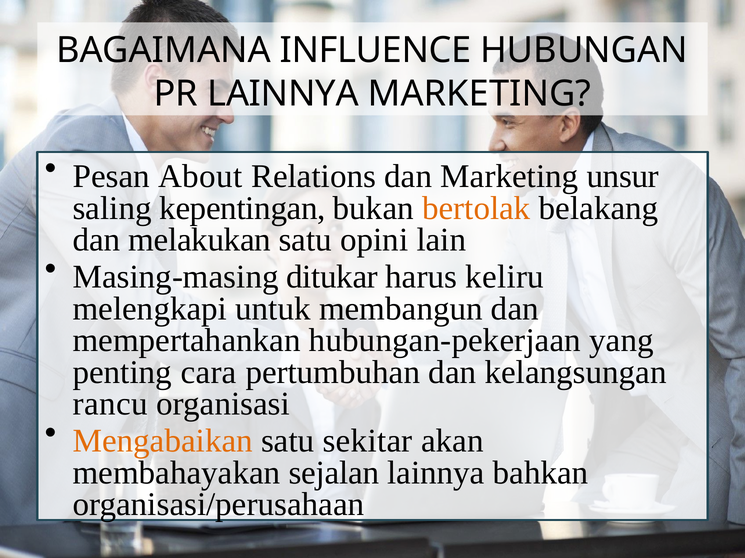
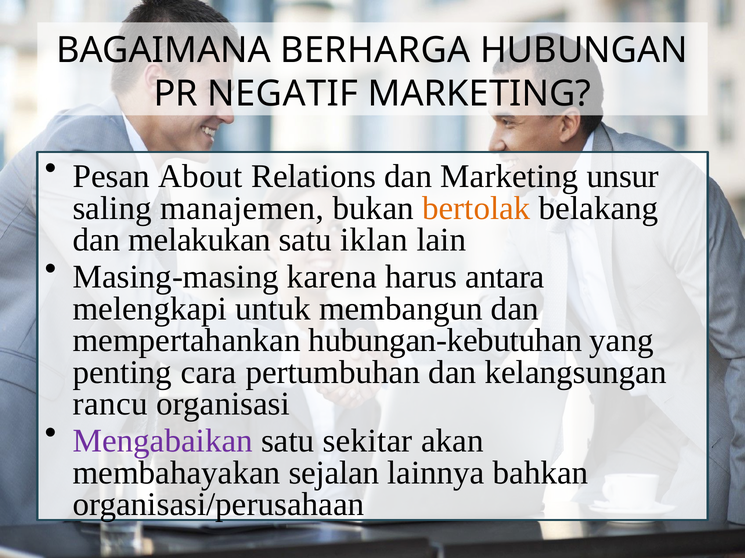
INFLUENCE: INFLUENCE -> BERHARGA (375, 50)
PR LAINNYA: LAINNYA -> NEGATIF (283, 94)
kepentingan: kepentingan -> manajemen (242, 208)
opini: opini -> iklan (374, 240)
ditukar: ditukar -> karena (332, 277)
keliru: keliru -> antara (505, 277)
hubungan-pekerjaan: hubungan-pekerjaan -> hubungan-kebutuhan (445, 341)
Mengabaikan colour: orange -> purple (163, 442)
